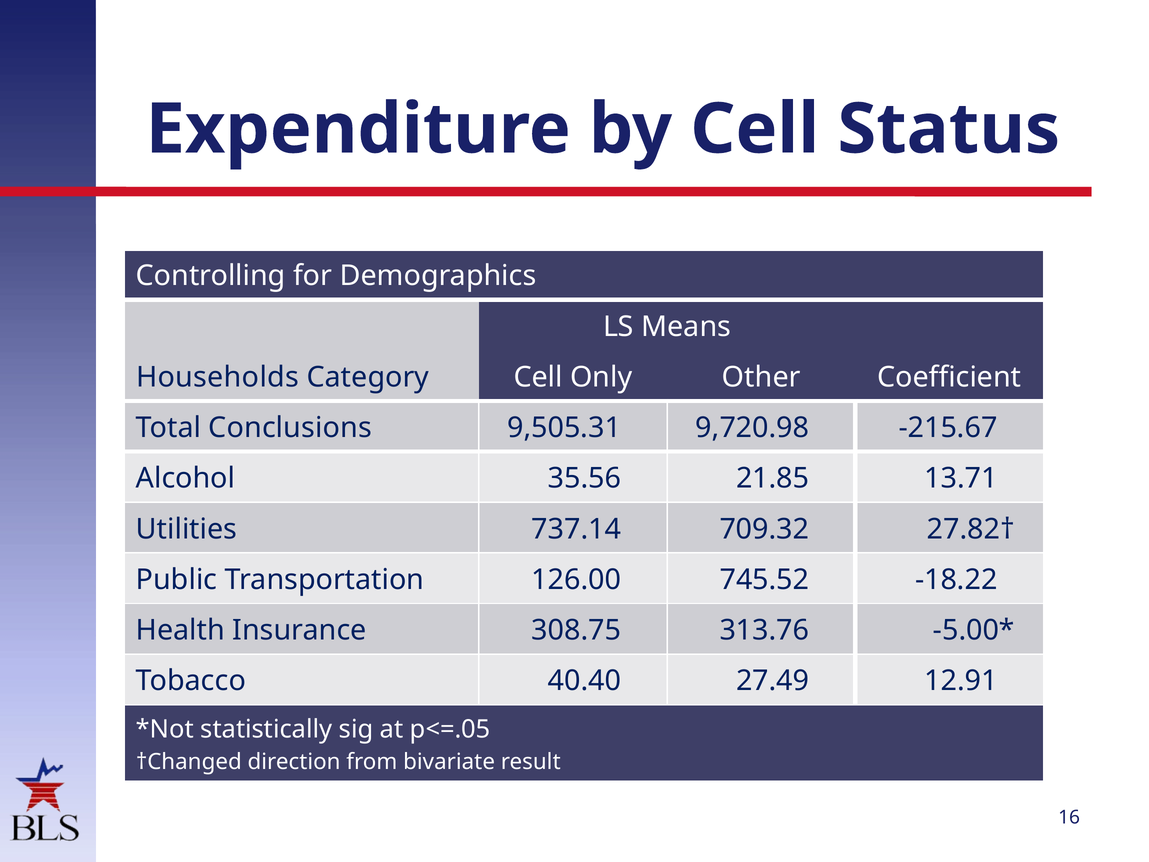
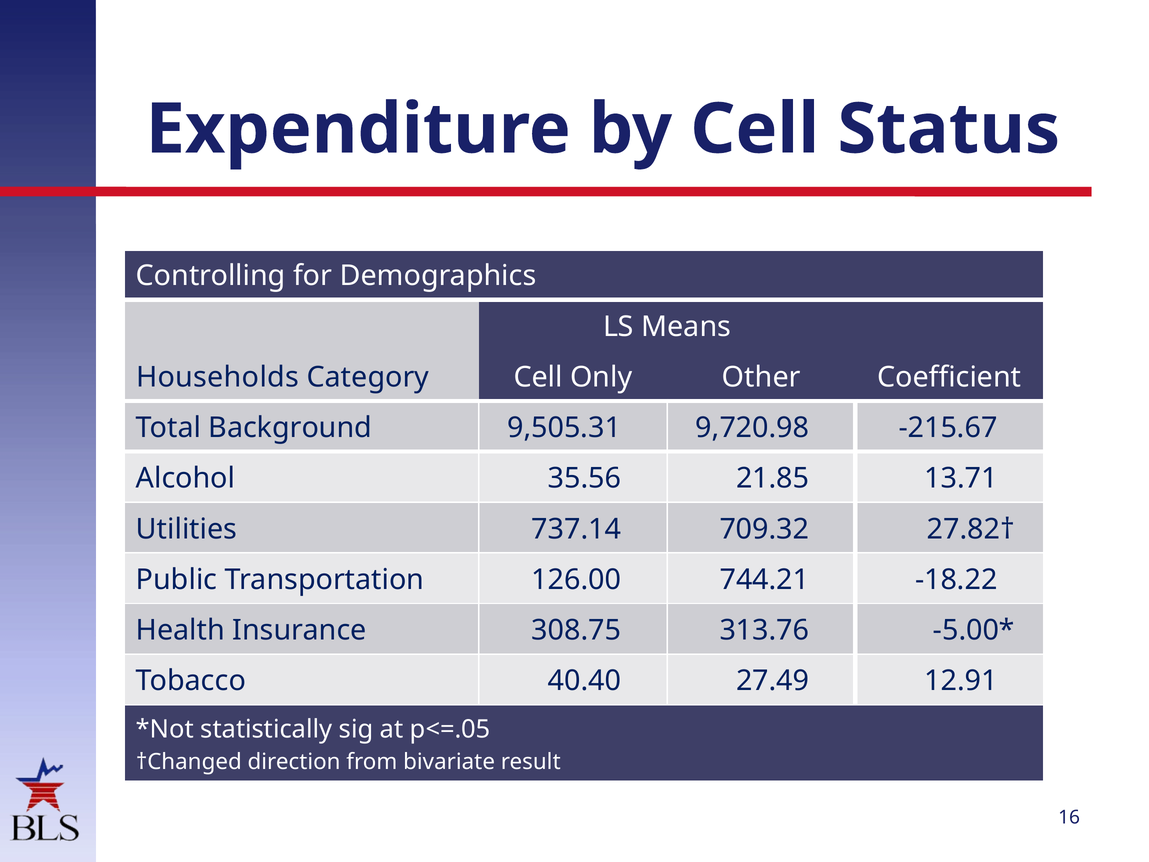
Conclusions: Conclusions -> Background (290, 428)
745.52: 745.52 -> 744.21 (764, 580)
